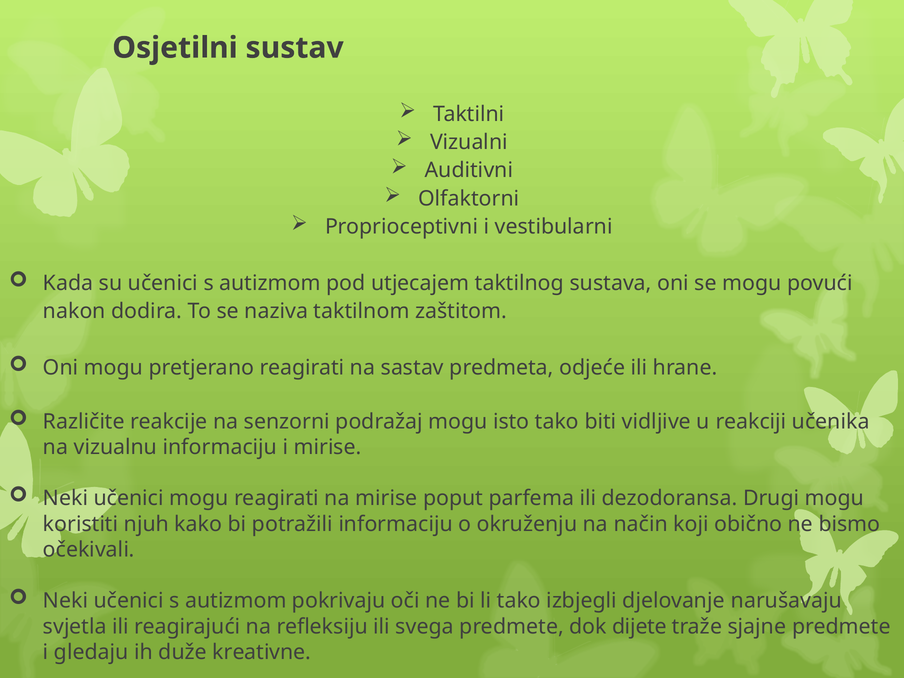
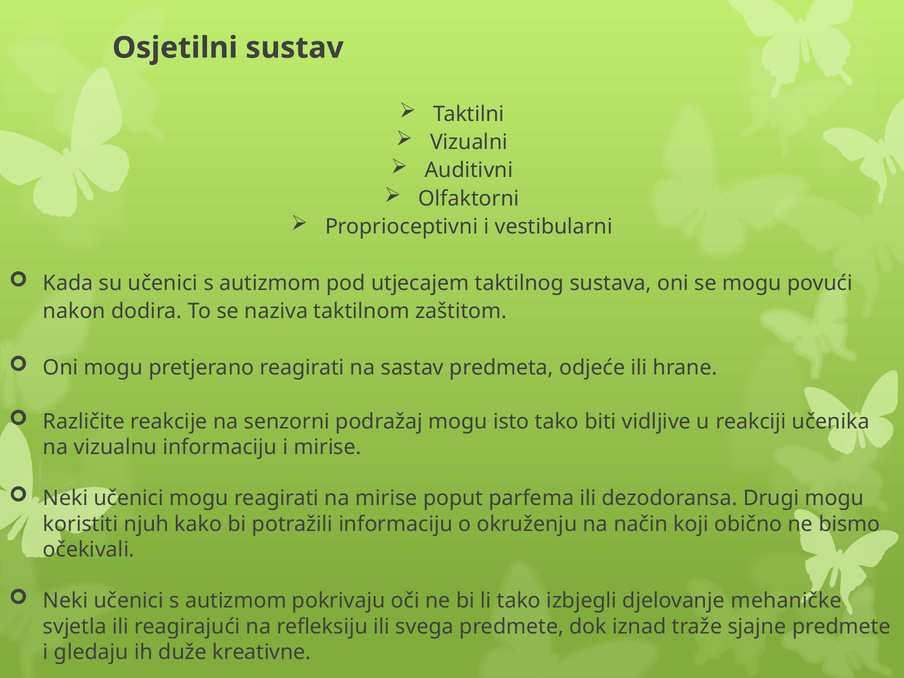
narušavaju: narušavaju -> mehaničke (786, 601)
dijete: dijete -> iznad (639, 627)
